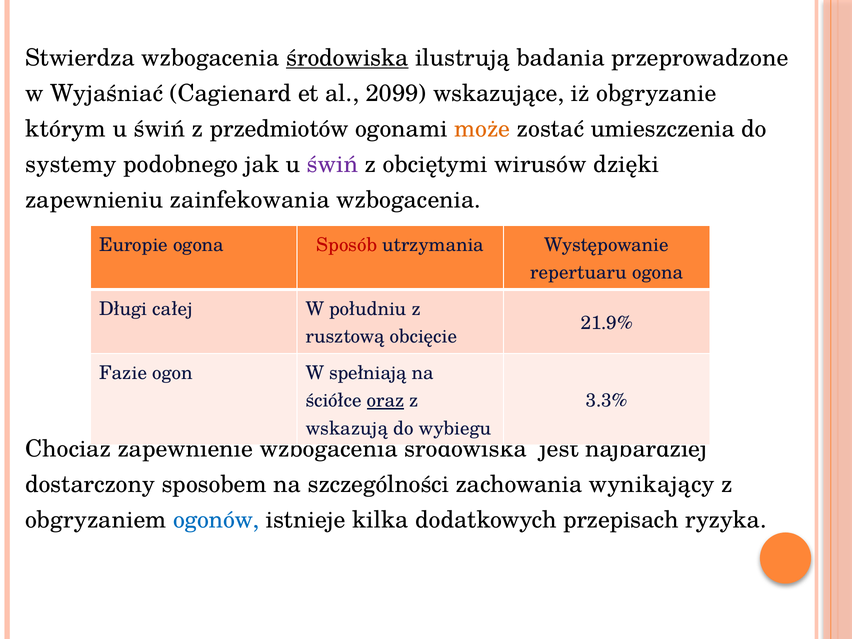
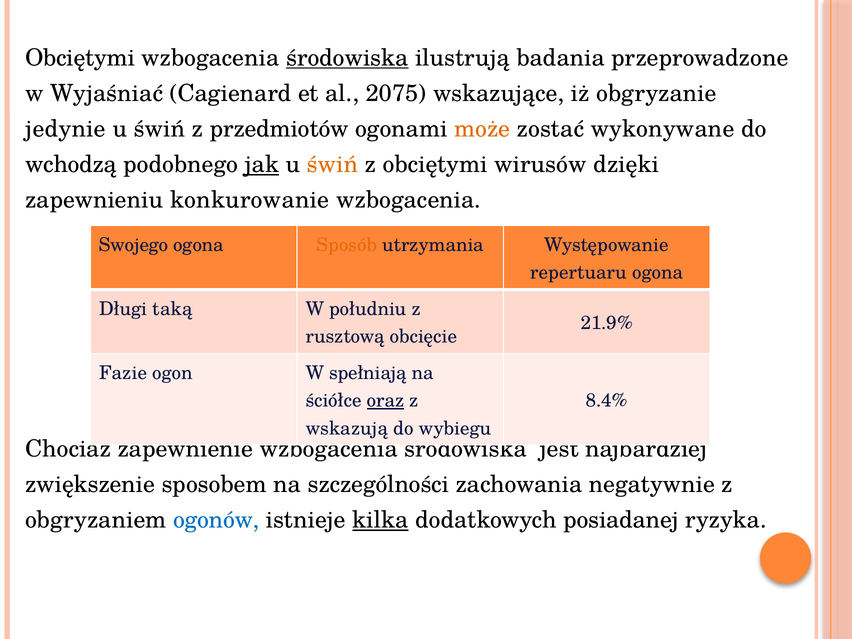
Stwierdza: Stwierdza -> Obciętymi (80, 58)
2099: 2099 -> 2075 (396, 93)
którym: którym -> jedynie (66, 129)
umieszczenia: umieszczenia -> wykonywane (663, 129)
systemy: systemy -> wchodzą (71, 164)
jak underline: none -> present (262, 164)
świń colour: purple -> orange (332, 164)
zainfekowania: zainfekowania -> konkurowanie (250, 200)
Europie: Europie -> Swojego (134, 245)
Sposób colour: red -> orange (347, 245)
całej: całej -> taką (173, 309)
3.3%: 3.3% -> 8.4% (607, 401)
dostarczony: dostarczony -> zwiększenie (90, 484)
wynikający: wynikający -> negatywnie (652, 484)
kilka underline: none -> present (380, 520)
przepisach: przepisach -> posiadanej (621, 520)
